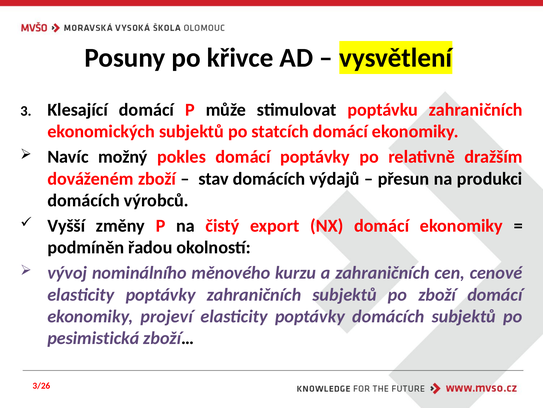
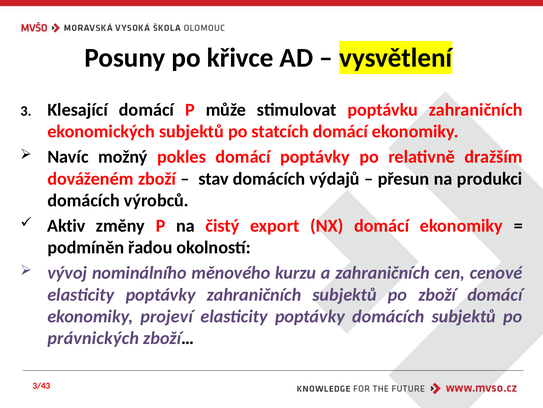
Vyšší: Vyšší -> Aktiv (66, 225)
pesimistická: pesimistická -> právnických (93, 338)
3/26: 3/26 -> 3/43 (41, 385)
